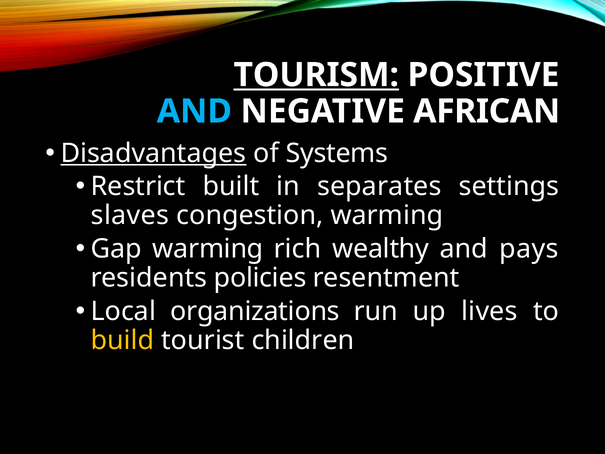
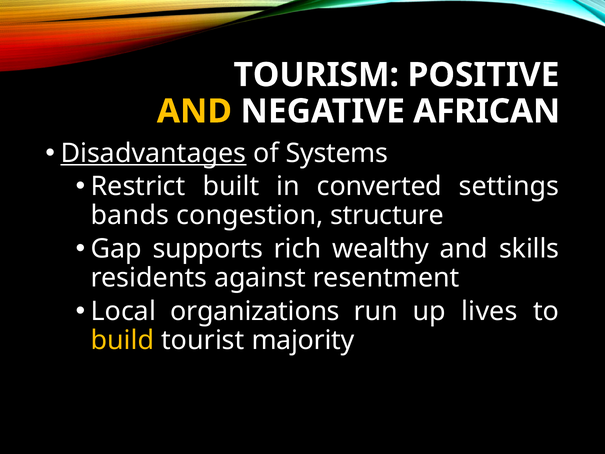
TOURISM underline: present -> none (316, 75)
AND colour: light blue -> yellow (194, 111)
separates: separates -> converted (379, 186)
slaves: slaves -> bands (130, 215)
congestion warming: warming -> structure (387, 215)
Gap warming: warming -> supports (208, 249)
pays: pays -> skills (529, 249)
policies: policies -> against (260, 278)
children: children -> majority (303, 340)
